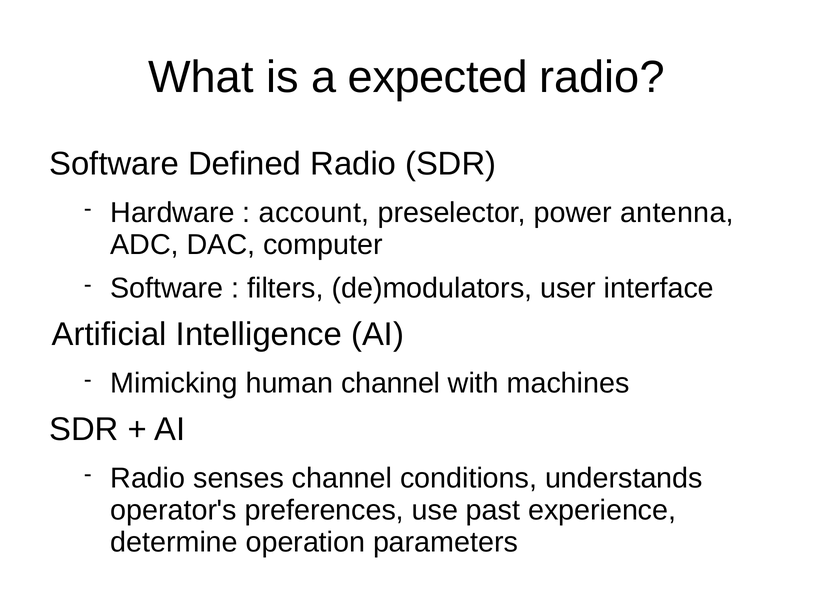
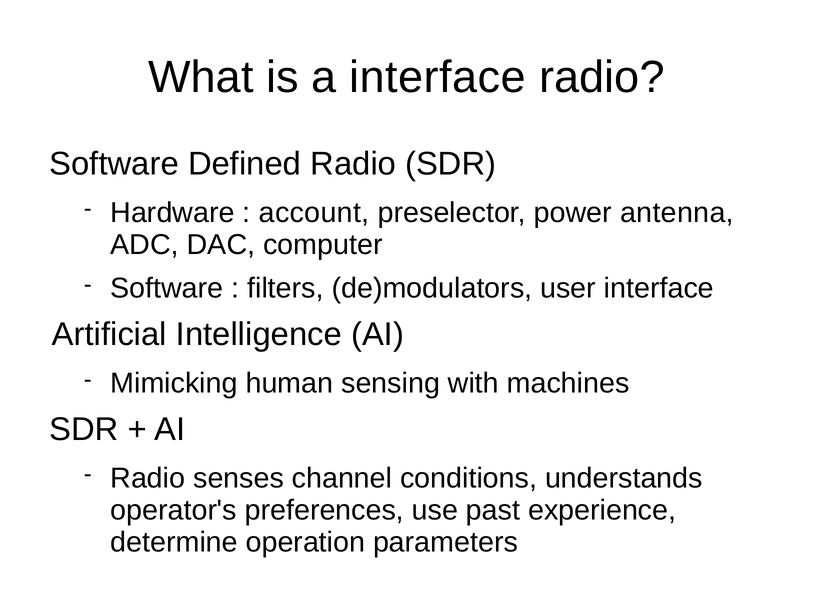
a expected: expected -> interface (437, 77)
human channel: channel -> sensing (391, 383)
